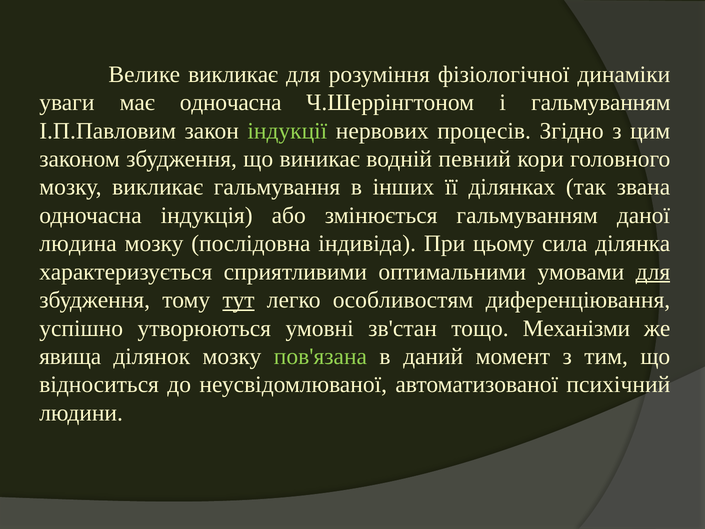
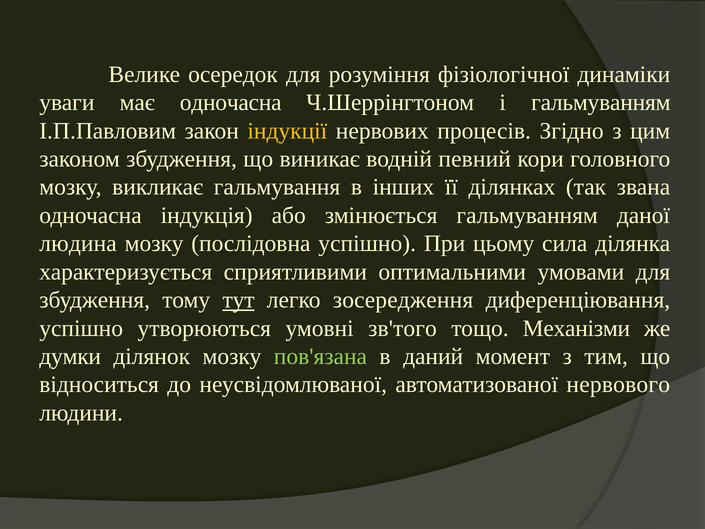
Велике викликає: викликає -> осередок (233, 74)
індукції colour: light green -> yellow (287, 131)
послідовна індивіда: індивіда -> успішно (367, 243)
для underline: present -> none (653, 272)
особливостям: особливостям -> зосередження (403, 300)
зв'стан: зв'стан -> зв'того (403, 328)
явища: явища -> думки (70, 356)
психічний: психічний -> нервового (618, 384)
